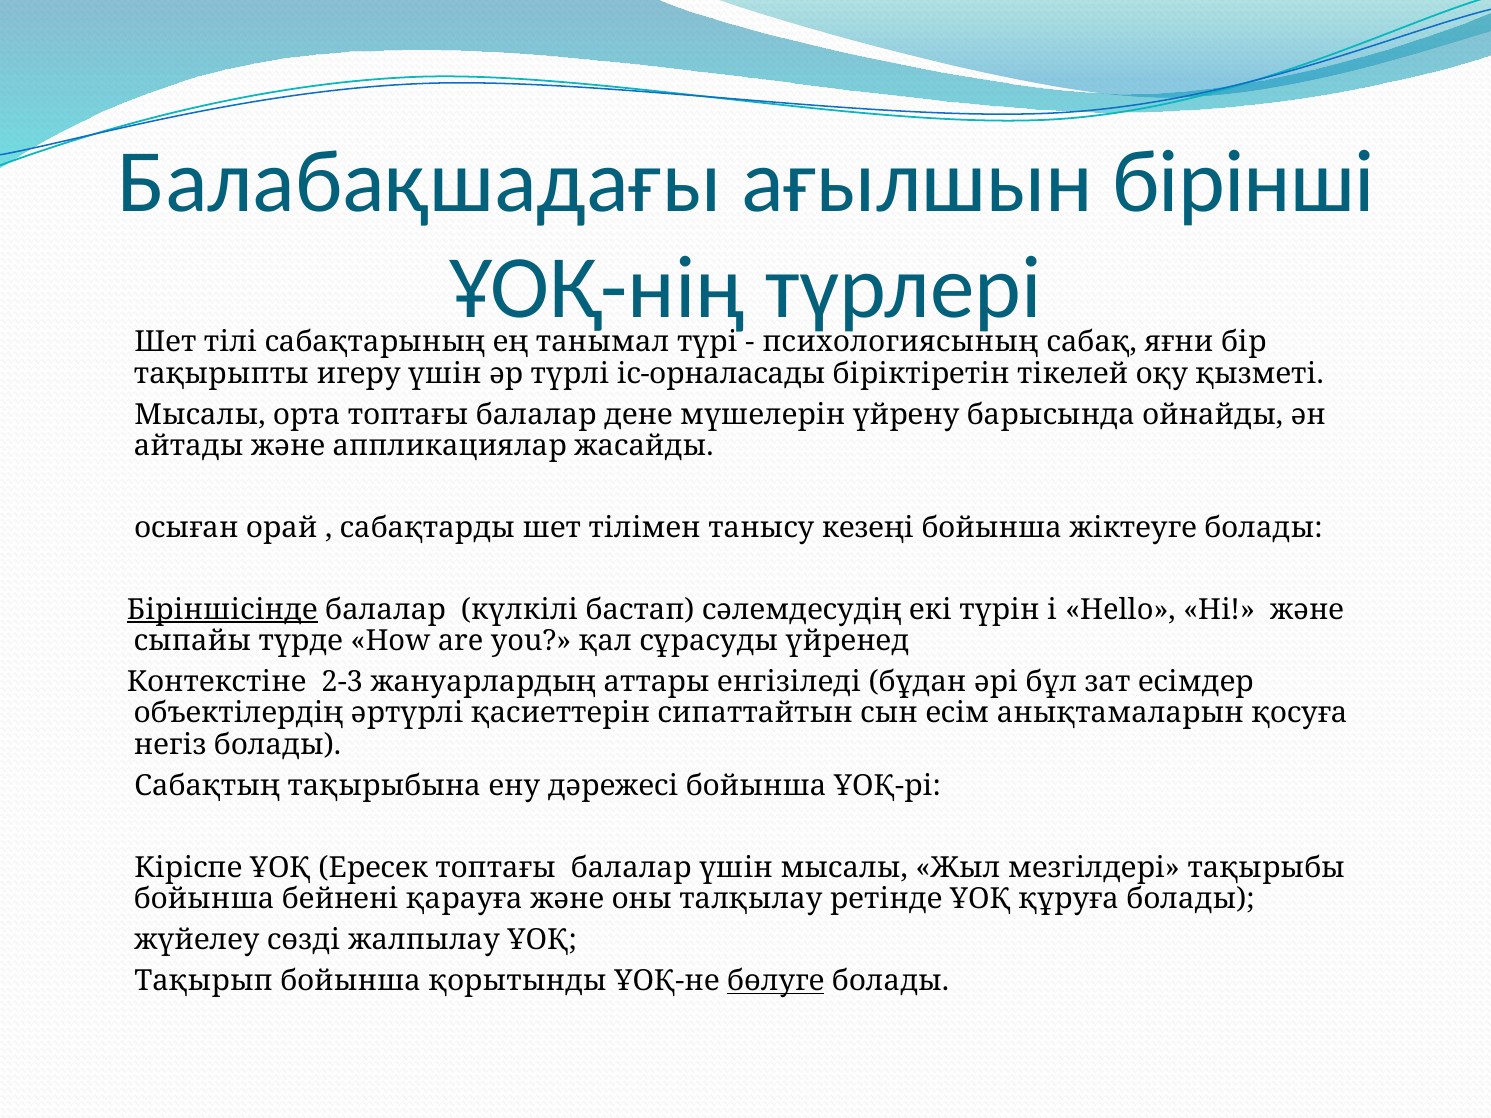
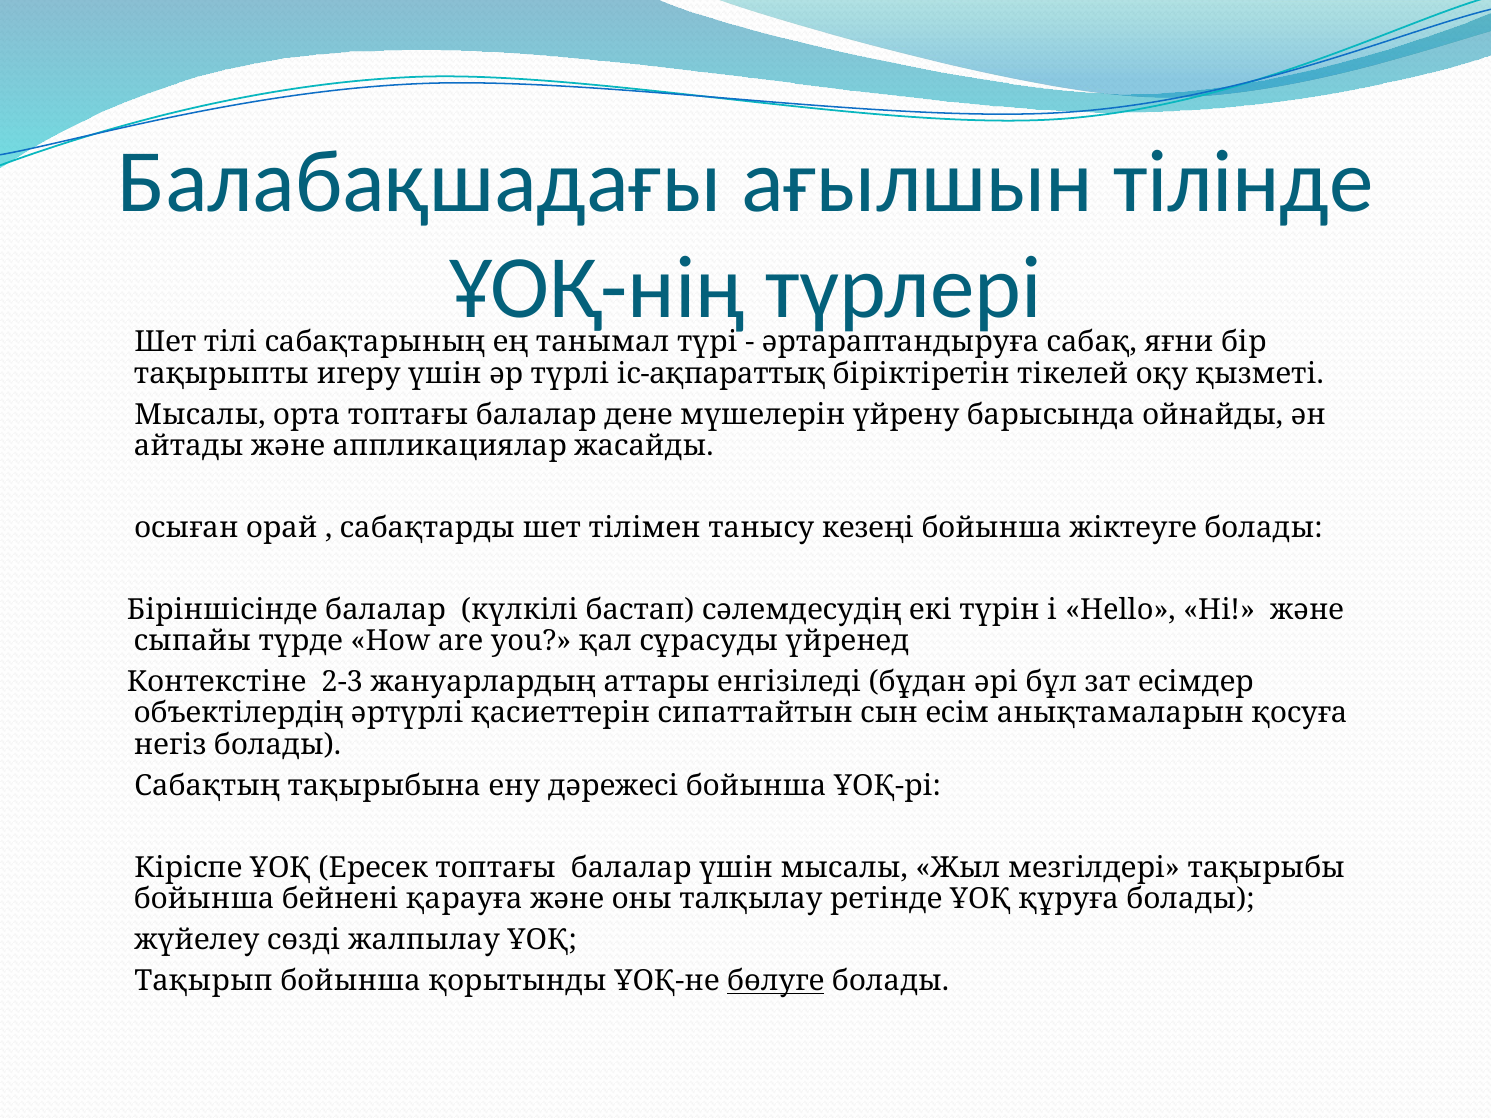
бірінші: бірінші -> тілінде (1243, 182)
психологиясының: психологиясының -> әртараптандыруға (901, 342)
іс-орналасады: іс-орналасады -> іс-ақпараттық (721, 374)
Біріншісінде underline: present -> none (222, 610)
